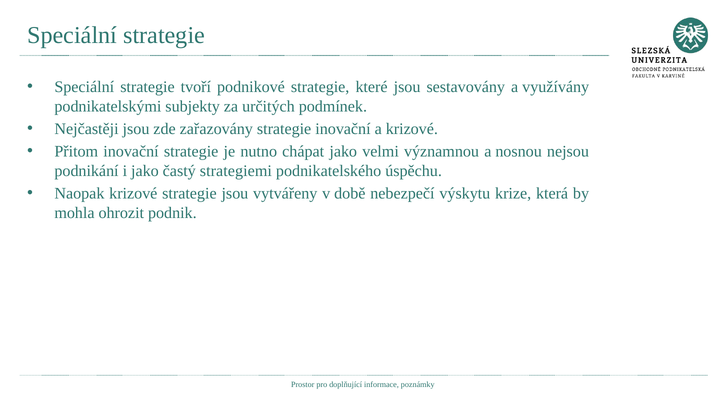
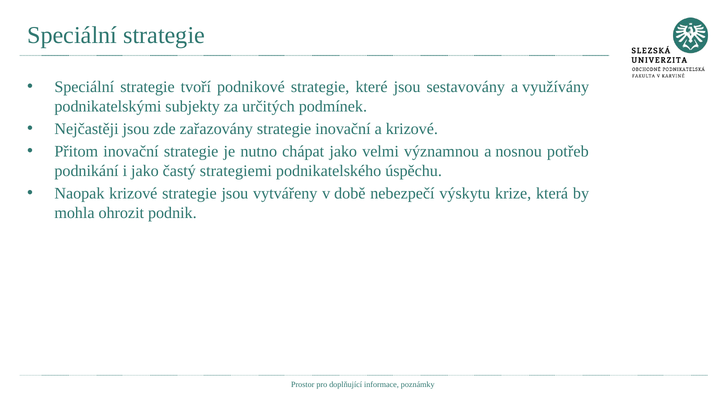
nejsou: nejsou -> potřeb (568, 152)
